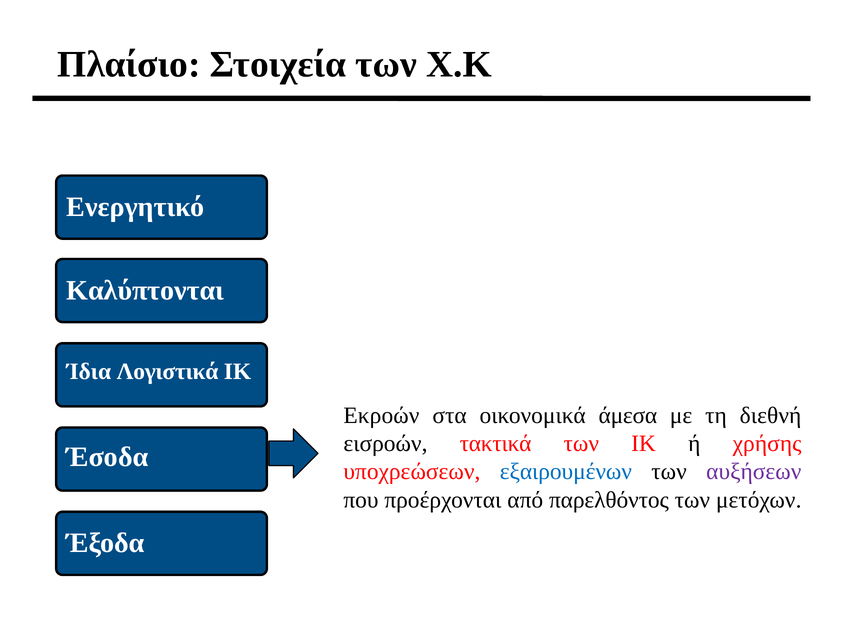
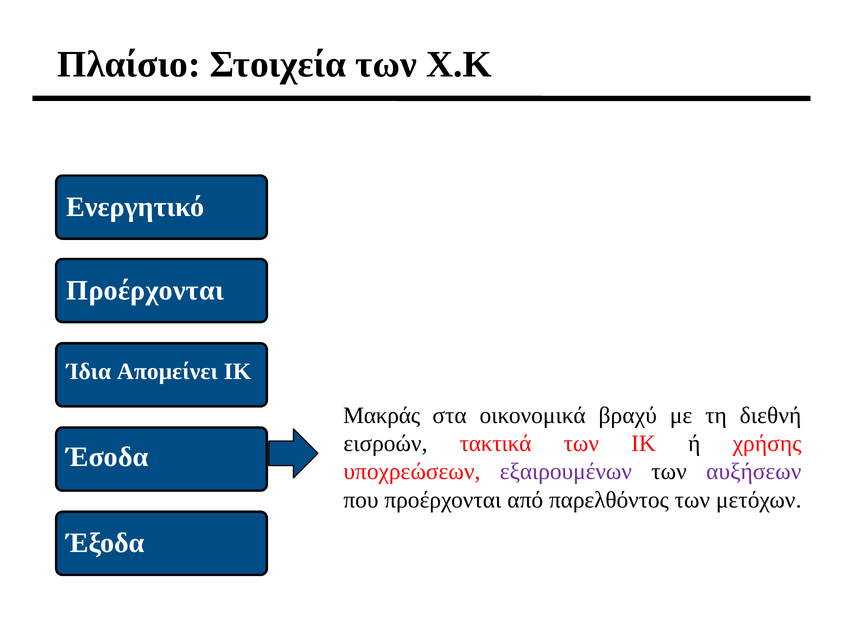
Καλύπτονται: Καλύπτονται -> Προέρχονται (145, 290)
Λογιστικά: Λογιστικά -> Απομείνει (167, 372)
Εκροών: Εκροών -> Μακράς (382, 416)
άμεσα: άμεσα -> βραχύ (628, 416)
εξαιρουμένων colour: blue -> purple (566, 472)
